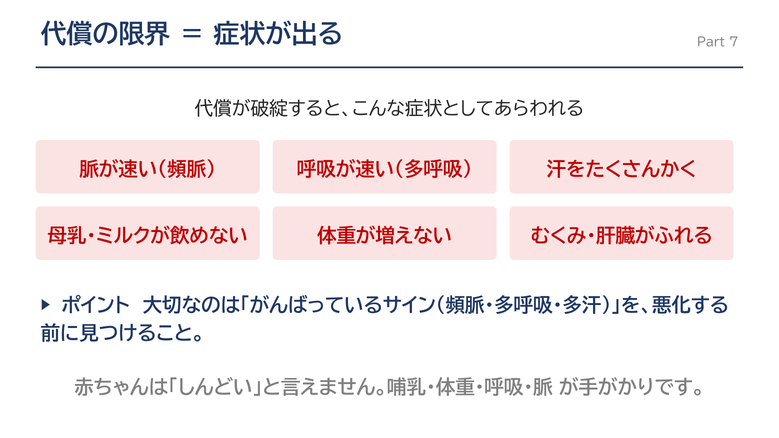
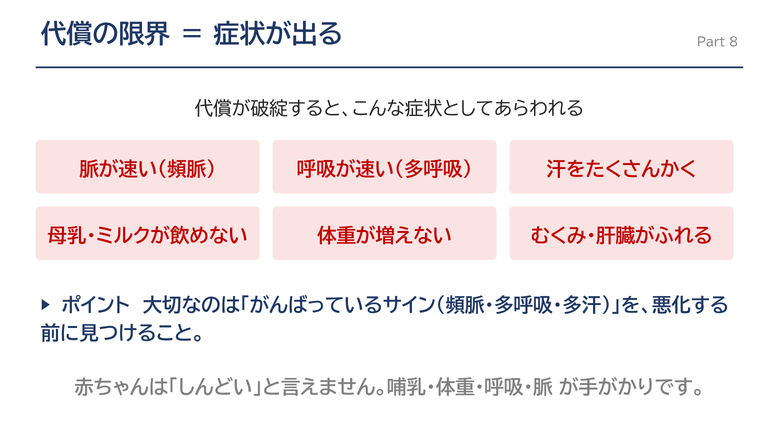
7: 7 -> 8 (734, 42)
